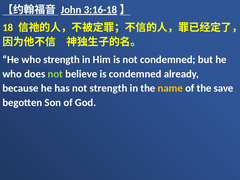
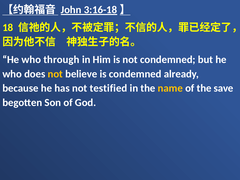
who strength: strength -> through (61, 60)
not colour: light green -> yellow (55, 74)
not strength: strength -> testified (108, 88)
